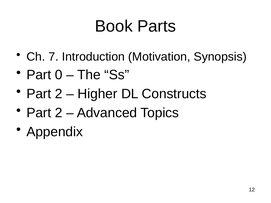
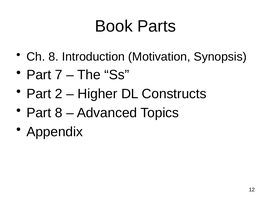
Ch 7: 7 -> 8 (54, 57)
0: 0 -> 7 (59, 75)
2: 2 -> 8 (59, 113)
